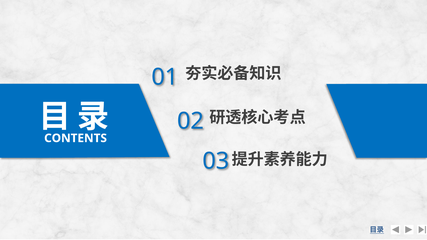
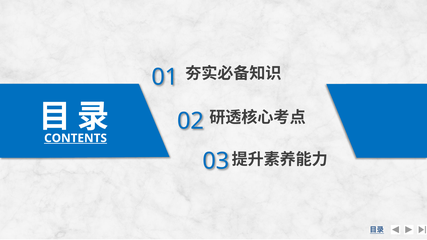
CONTENTS underline: none -> present (76, 138)
